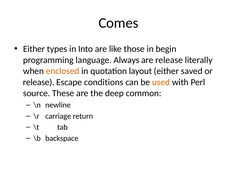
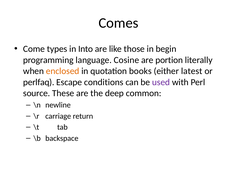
Either: Either -> Come (34, 49)
Always: Always -> Cosine (126, 60)
are release: release -> portion (169, 60)
layout: layout -> books (140, 71)
saved: saved -> latest (192, 71)
release: release -> perlfaq (39, 82)
used colour: orange -> purple (161, 82)
